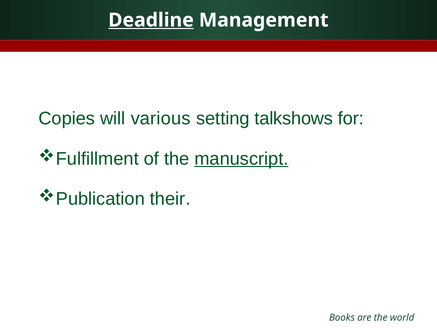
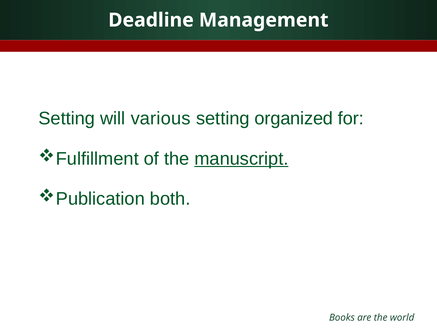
Deadline underline: present -> none (151, 20)
Copies: Copies -> Setting (67, 119)
talkshows: talkshows -> organized (294, 119)
their: their -> both (170, 199)
